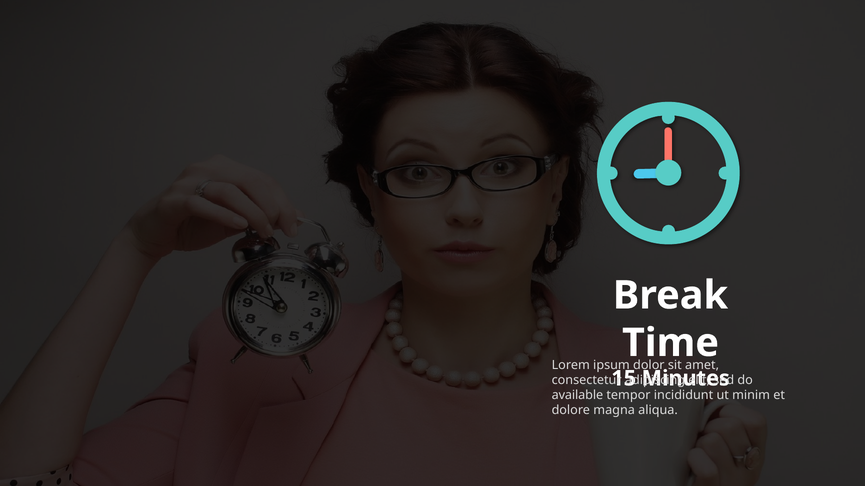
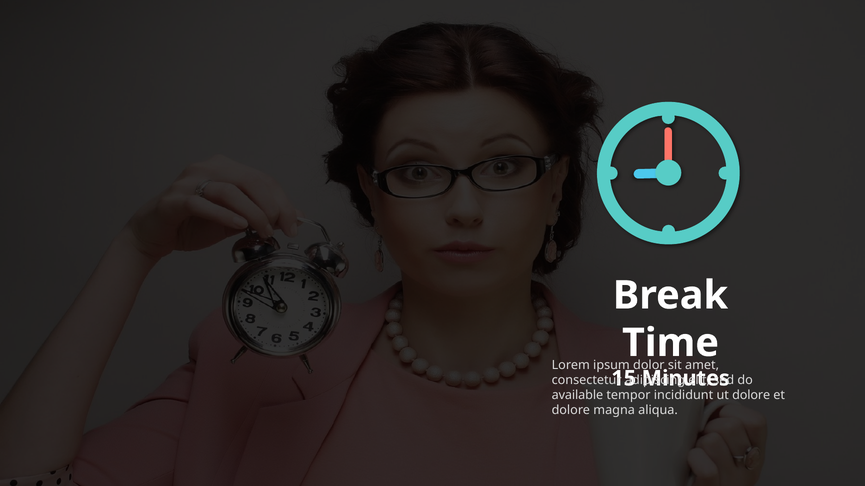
minim: minim -> dolore (751, 396)
